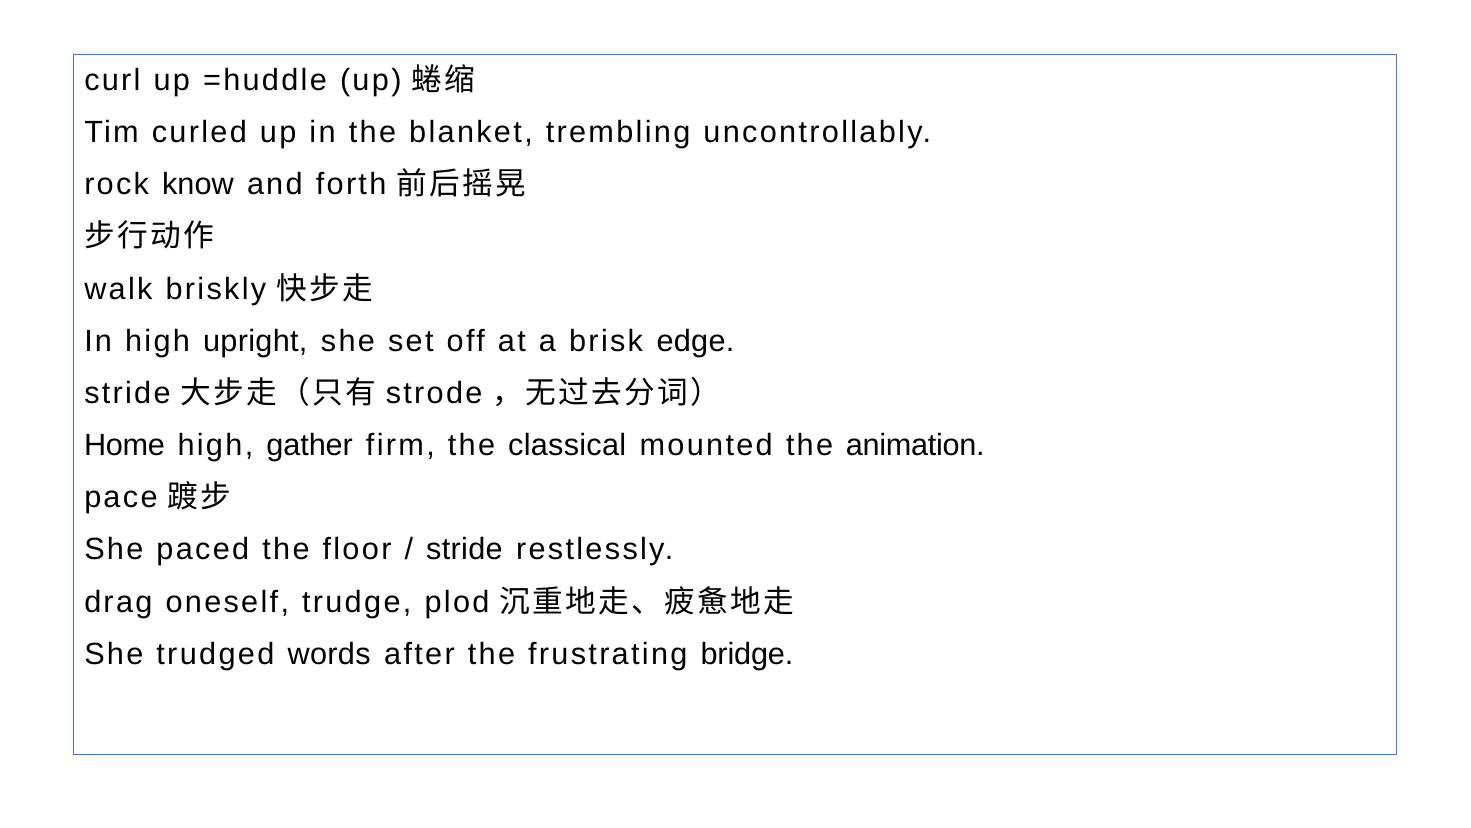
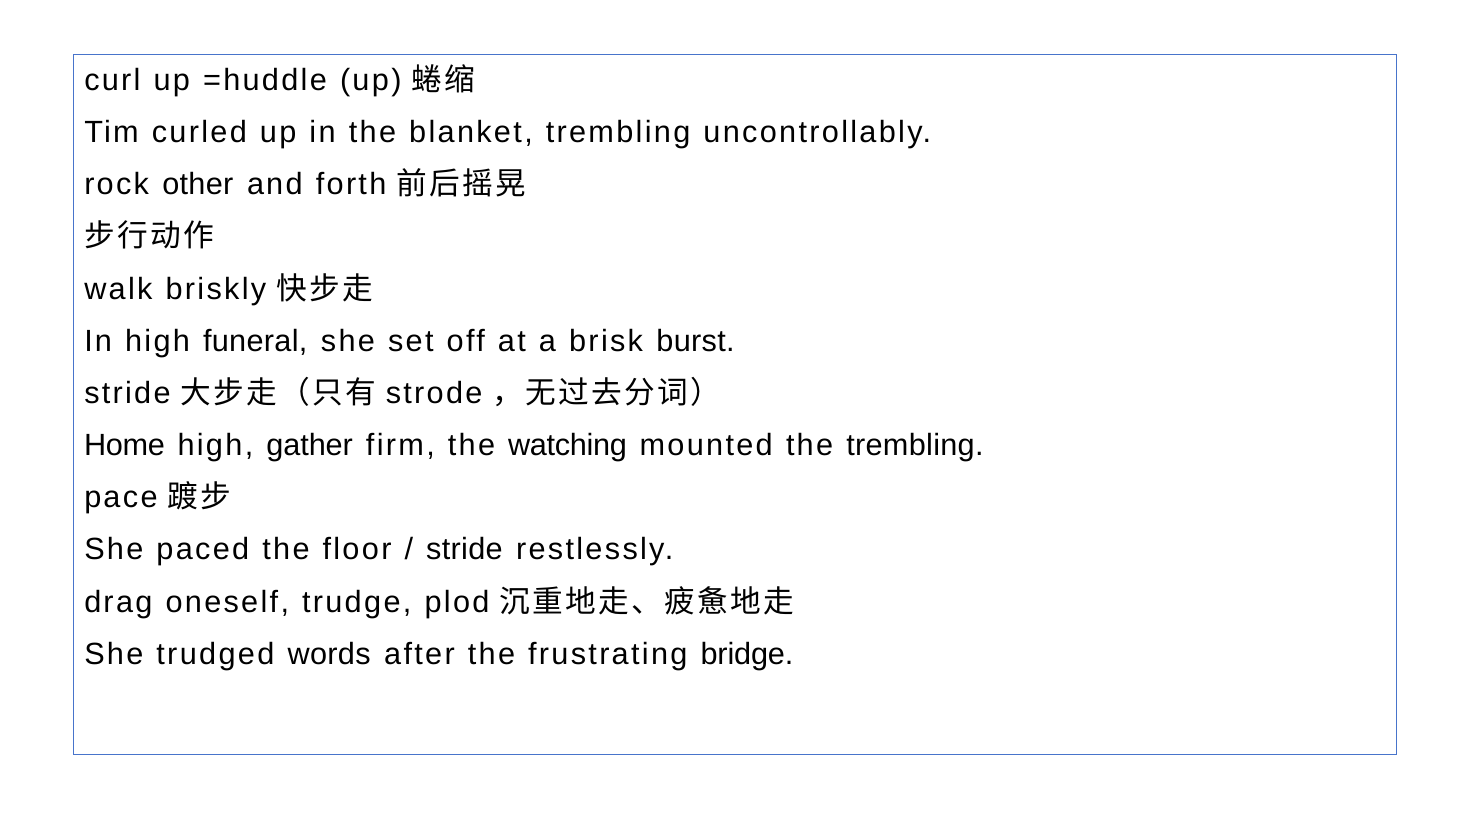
know: know -> other (198, 185)
upright: upright -> funeral (255, 341)
edge: edge -> burst (695, 341)
classical: classical -> watching (567, 445)
the animation: animation -> trembling (915, 445)
